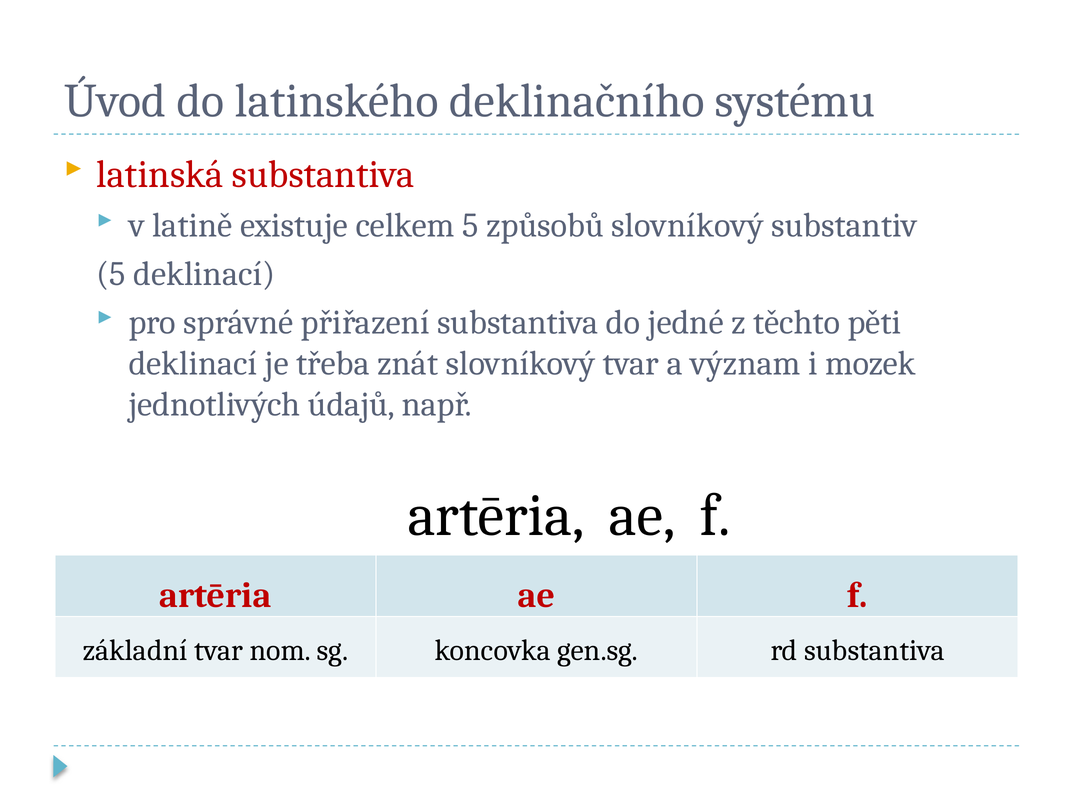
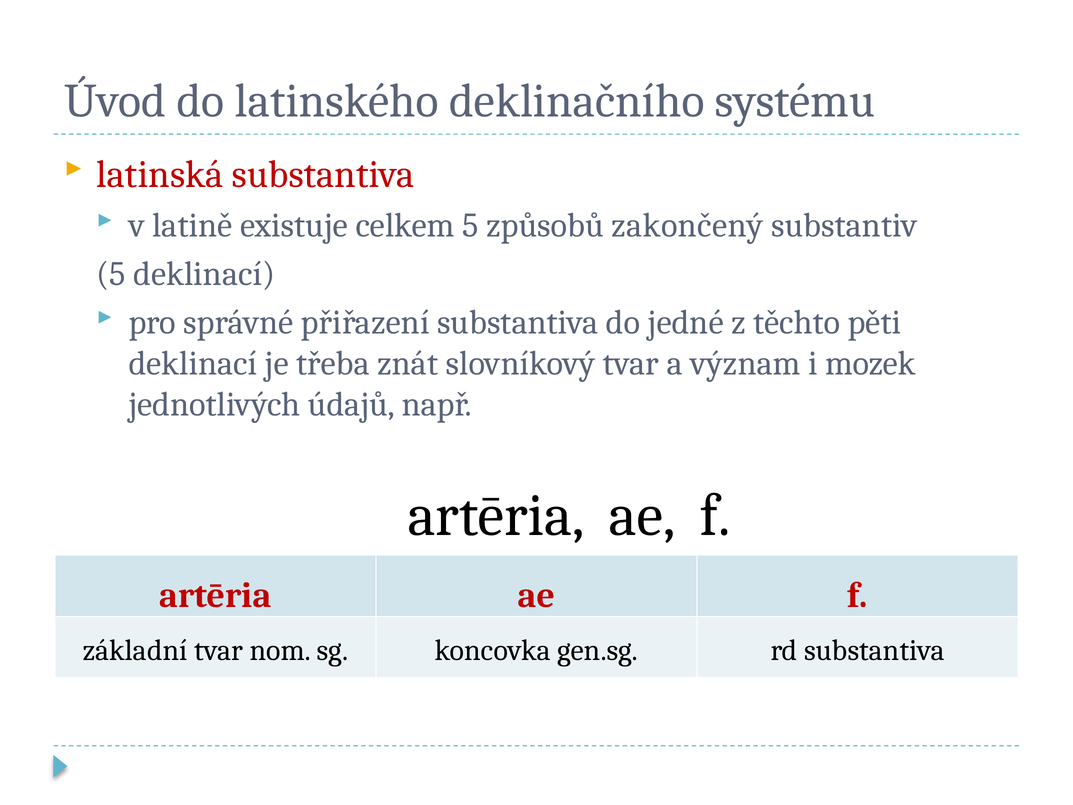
způsobů slovníkový: slovníkový -> zakončený (687, 225)
